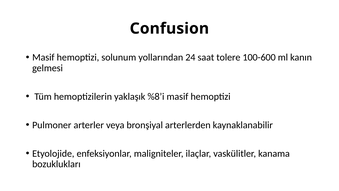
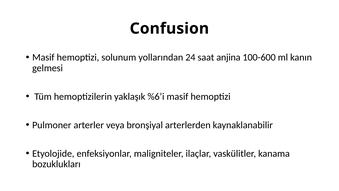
tolere: tolere -> anjina (228, 57)
%8’i: %8’i -> %6’i (156, 96)
